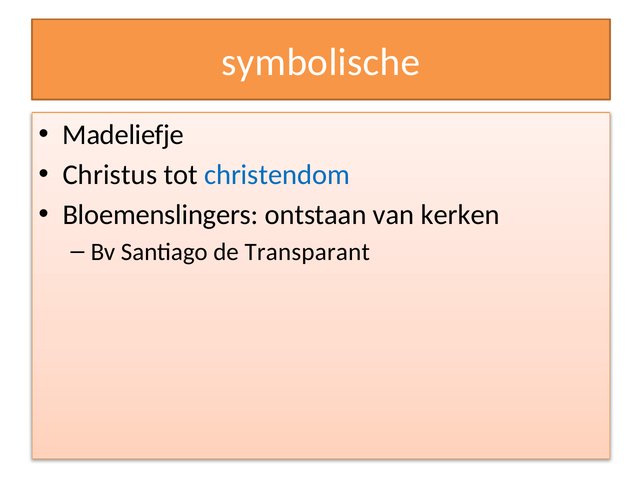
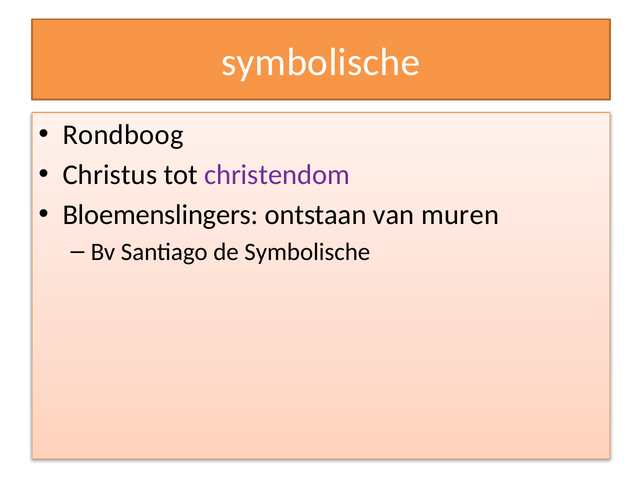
Madeliefje: Madeliefje -> Rondboog (123, 135)
christendom colour: blue -> purple (277, 175)
kerken: kerken -> muren (460, 215)
de Transparant: Transparant -> Symbolische (307, 251)
